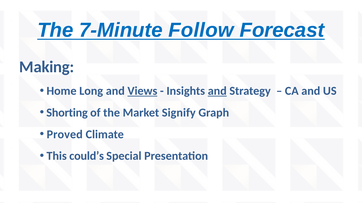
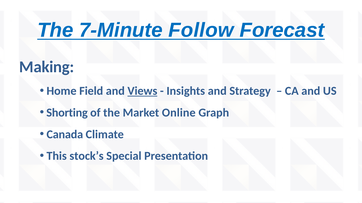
Long: Long -> Field (91, 91)
and underline: present -> none (217, 91)
Signify: Signify -> Online (179, 113)
Proved: Proved -> Canada (65, 135)
could’s: could’s -> stock’s (87, 156)
